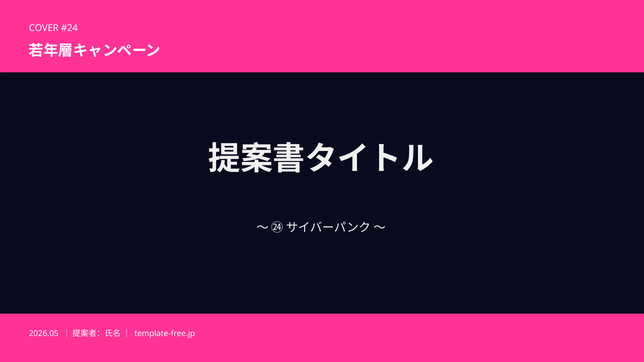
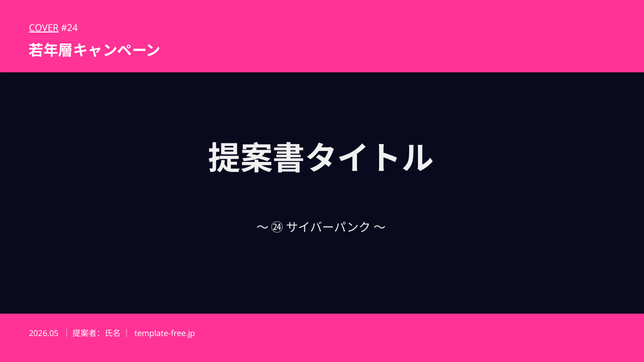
COVER underline: none -> present (44, 28)
